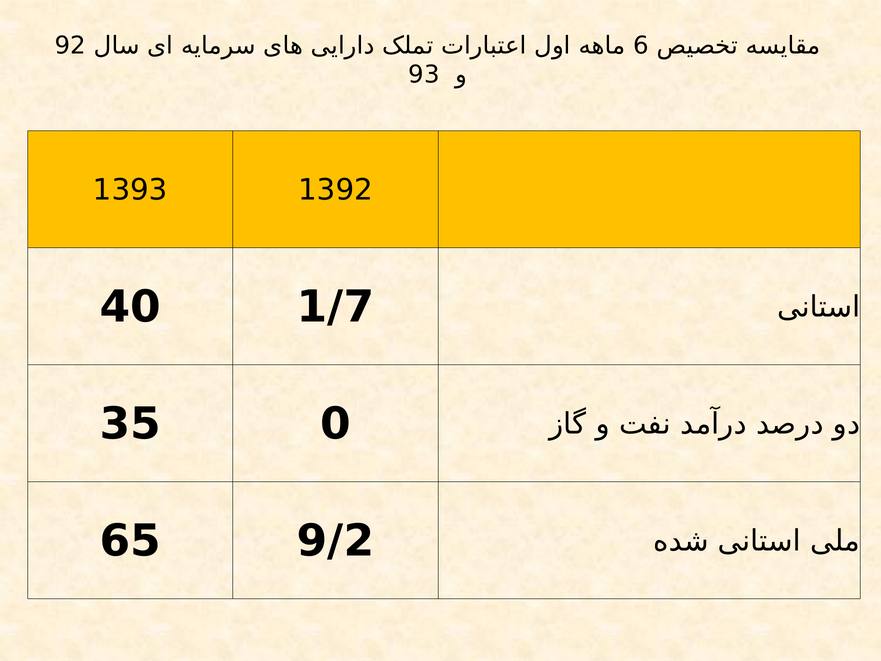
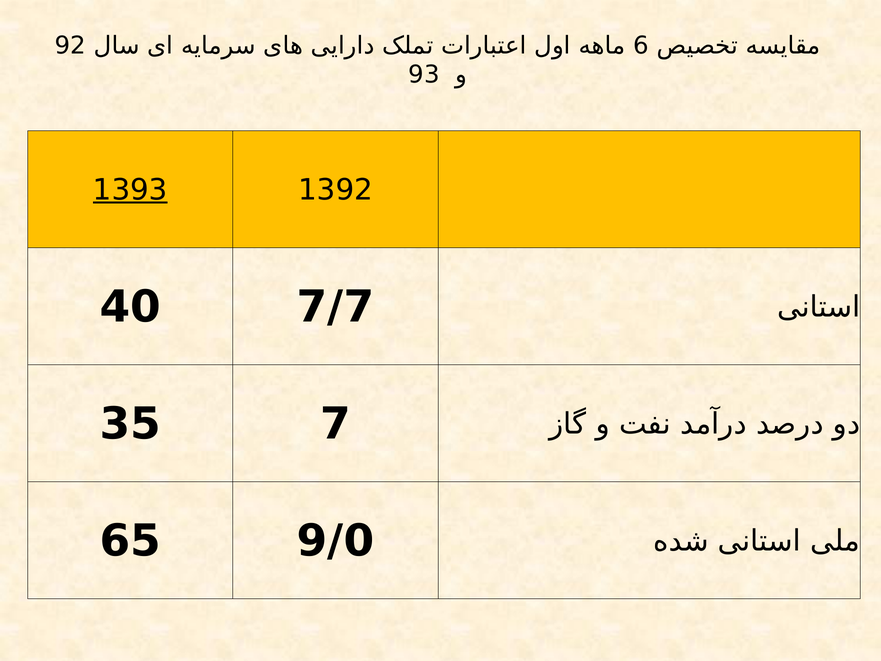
1393 underline: none -> present (130, 190)
1/7: 1/7 -> 7/7 (336, 307)
0: 0 -> 7 (336, 424)
9/2: 9/2 -> 9/0 (336, 541)
